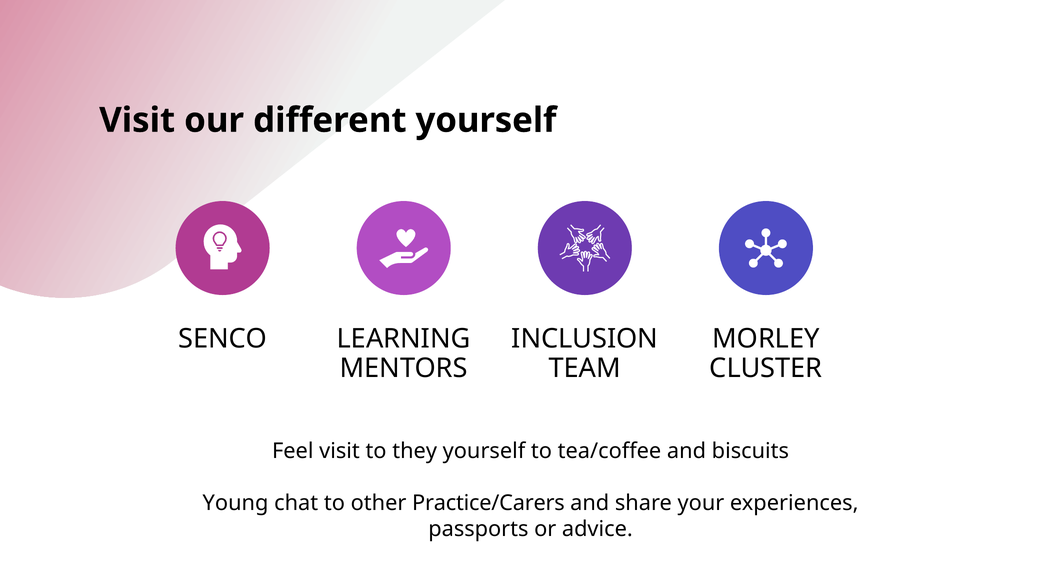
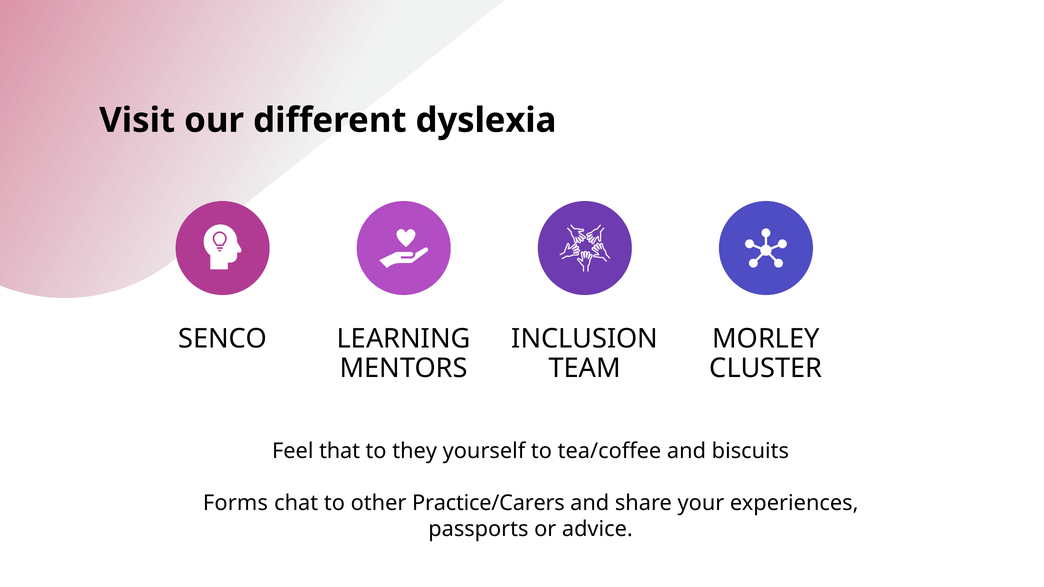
different yourself: yourself -> dyslexia (486, 120)
Feel visit: visit -> that (340, 451)
Young: Young -> Forms (235, 503)
